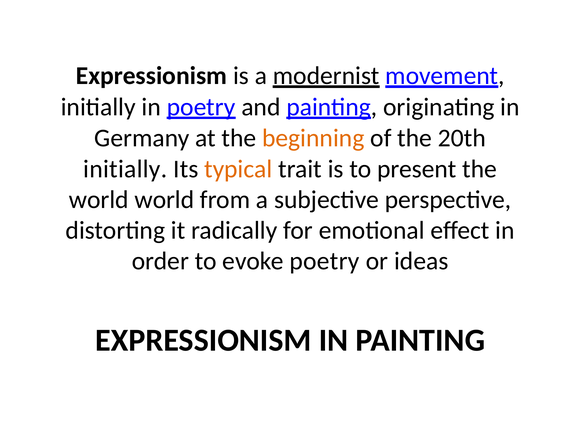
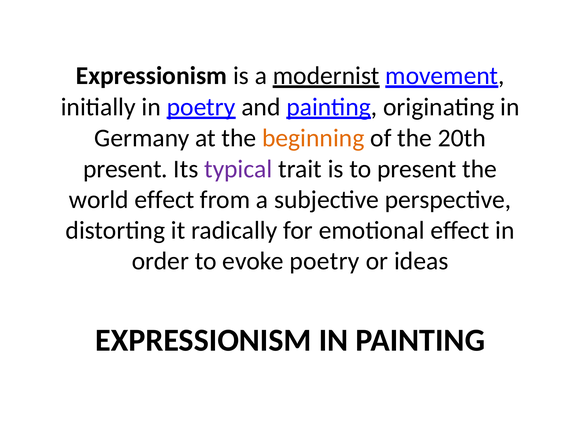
initially: initially -> present (126, 169)
typical colour: orange -> purple (238, 169)
world world: world -> effect (164, 200)
